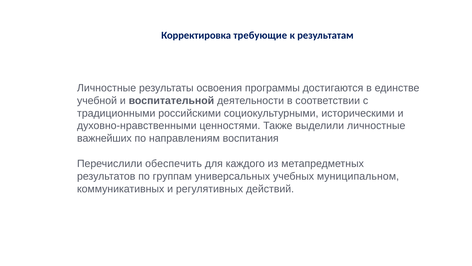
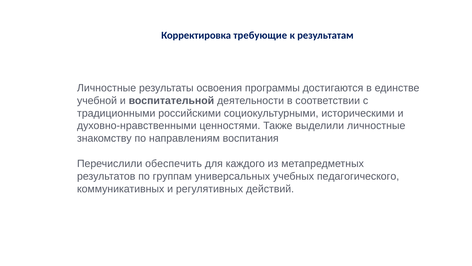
важнейших: важнейших -> знакомству (104, 138)
муниципальном: муниципальном -> педагогического (358, 176)
